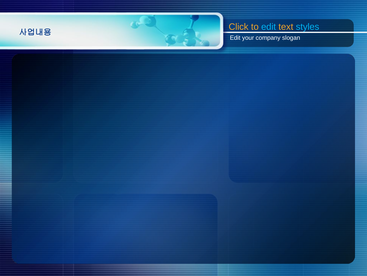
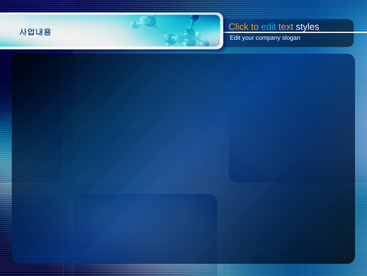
styles colour: light blue -> white (308, 27)
